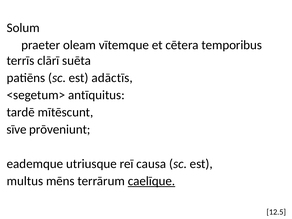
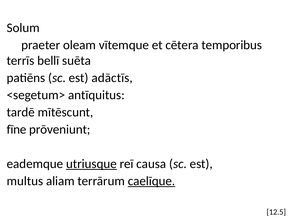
clārī: clārī -> bellī (48, 61)
sīve: sīve -> fīne (17, 129)
utriusque underline: none -> present (91, 164)
mēns: mēns -> aliam (60, 181)
